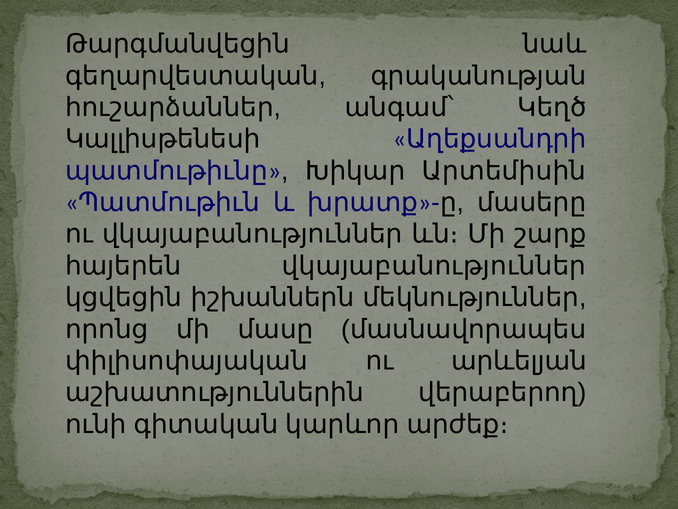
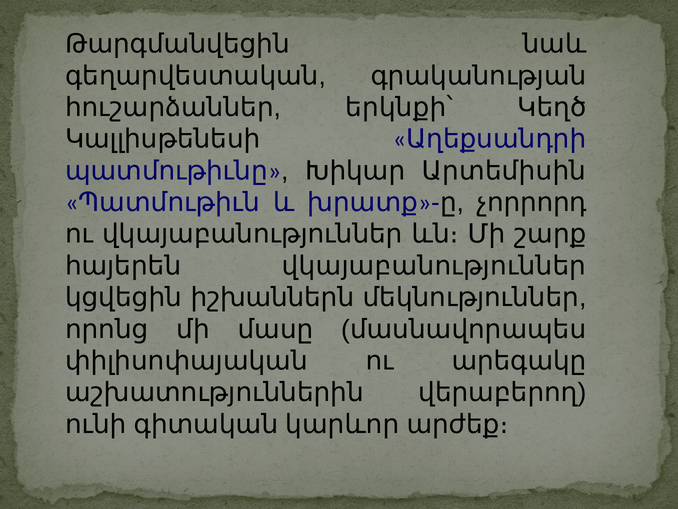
անգամ՝: անգամ՝ -> երկնքի՝ (399, 107)
մասերը: մասերը -> չորրորդ (532, 202)
արևելյան: արևելյան -> արեգակը (519, 361)
